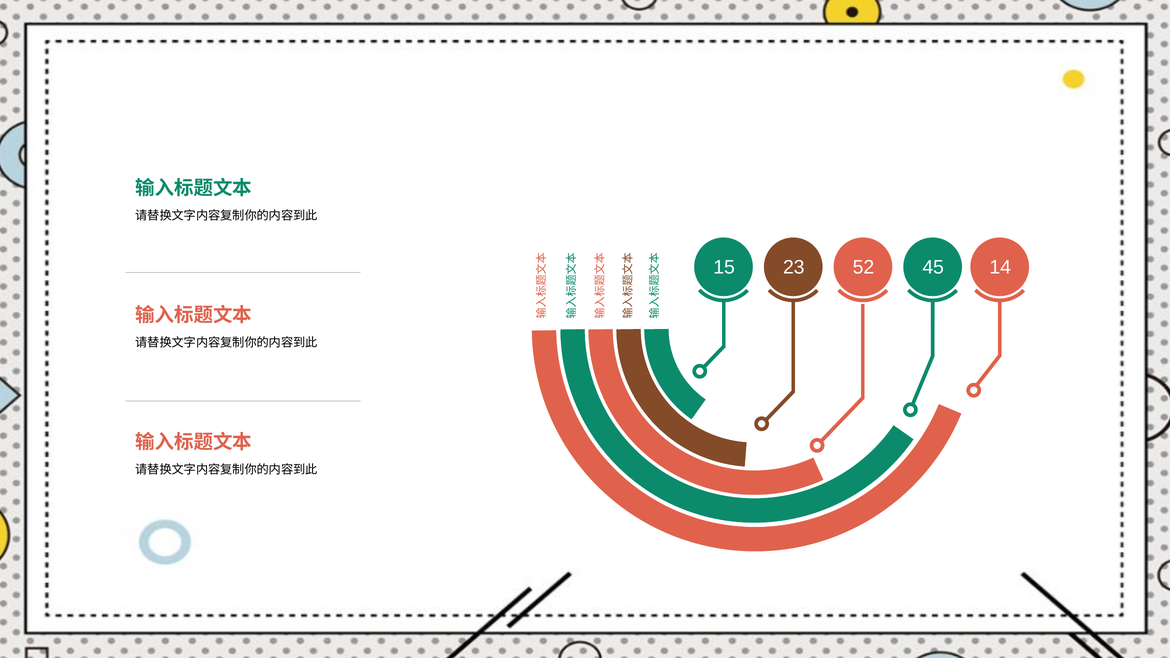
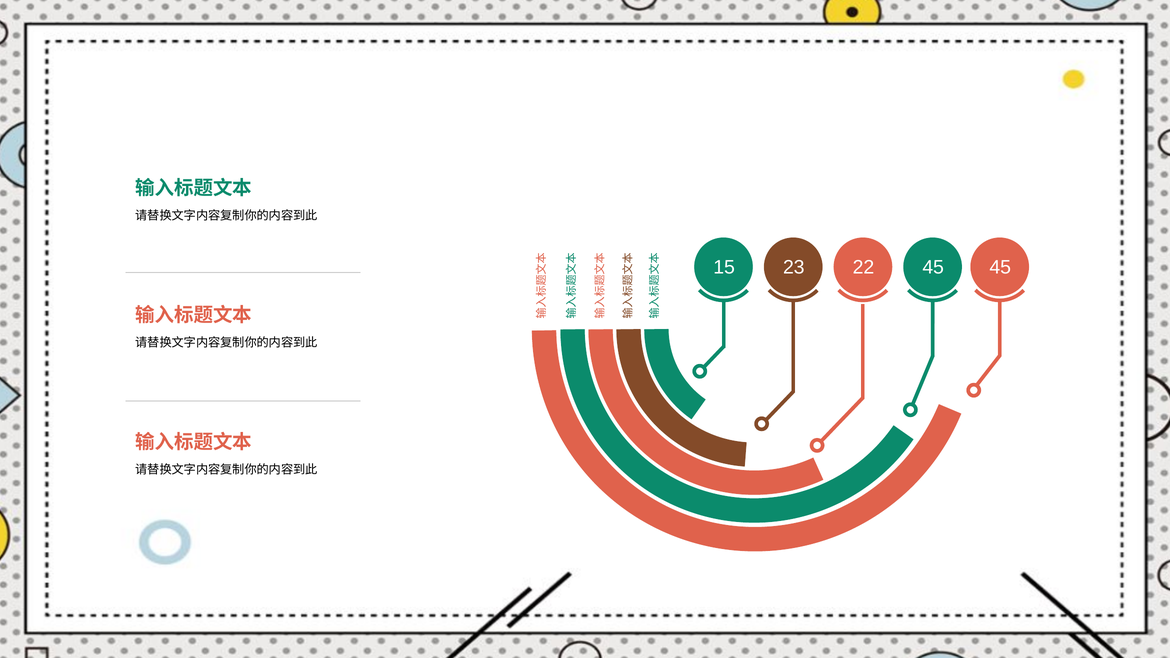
52: 52 -> 22 (864, 268)
45 14: 14 -> 45 (1000, 268)
